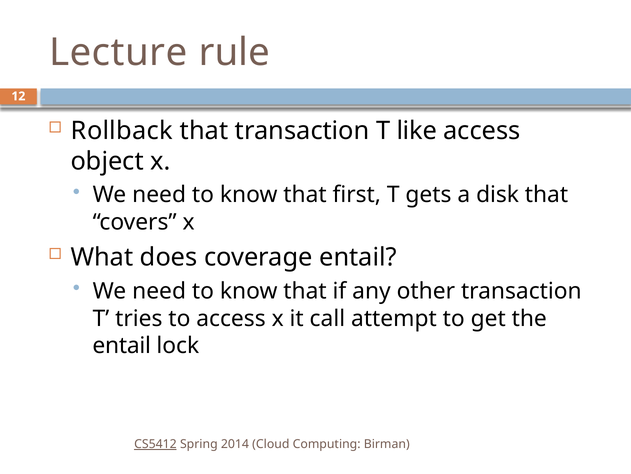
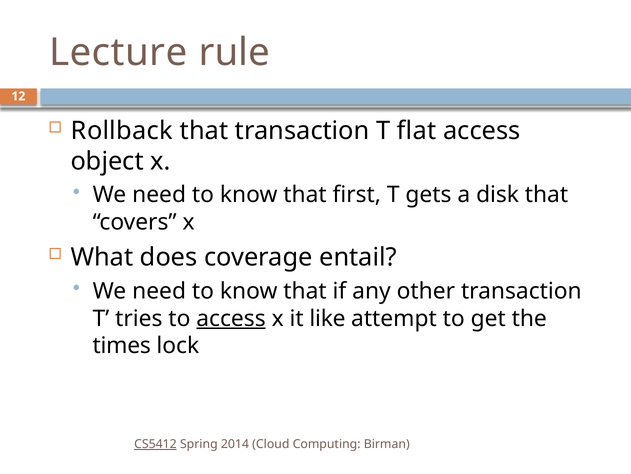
like: like -> flat (417, 131)
access underline: none -> present (231, 318)
call: call -> like (328, 318)
entail: entail -> times (122, 345)
